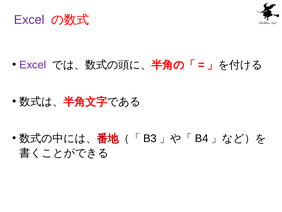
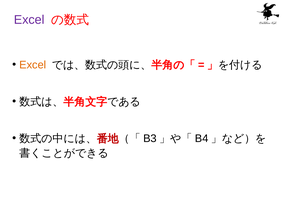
Excel colour: purple -> orange (33, 65)
